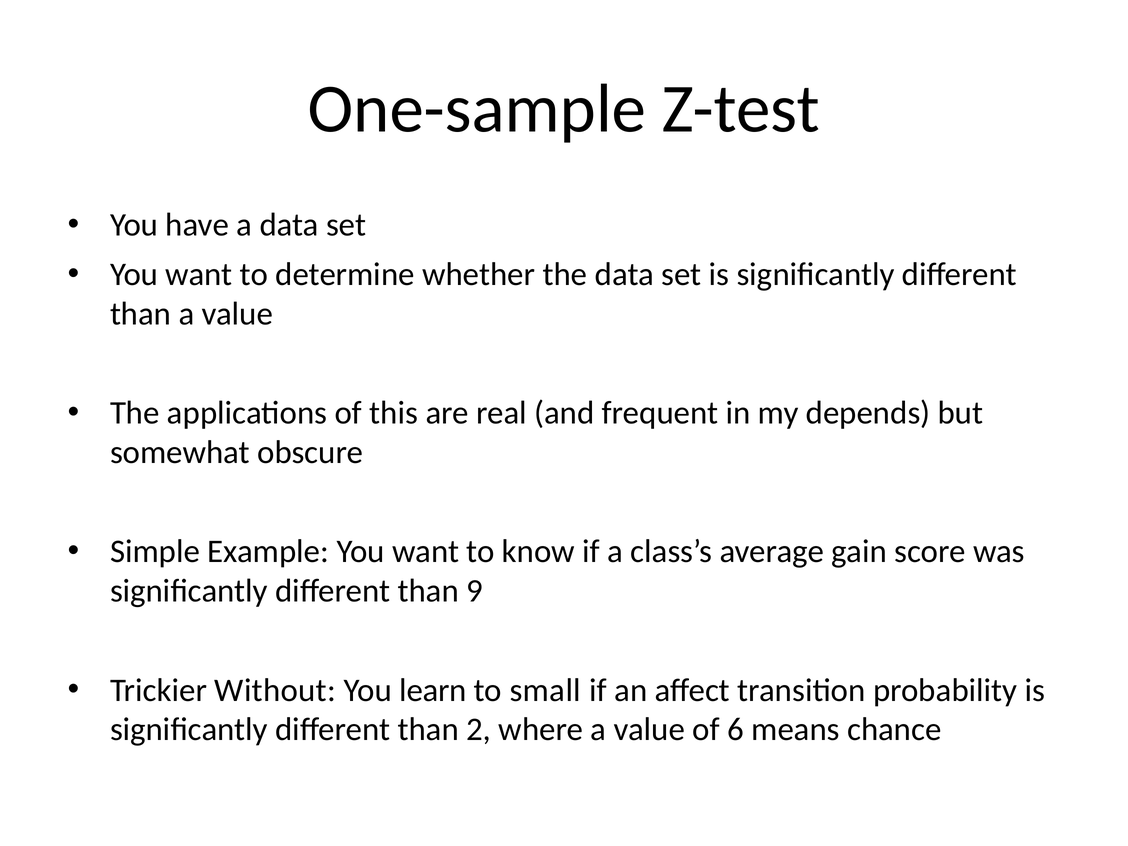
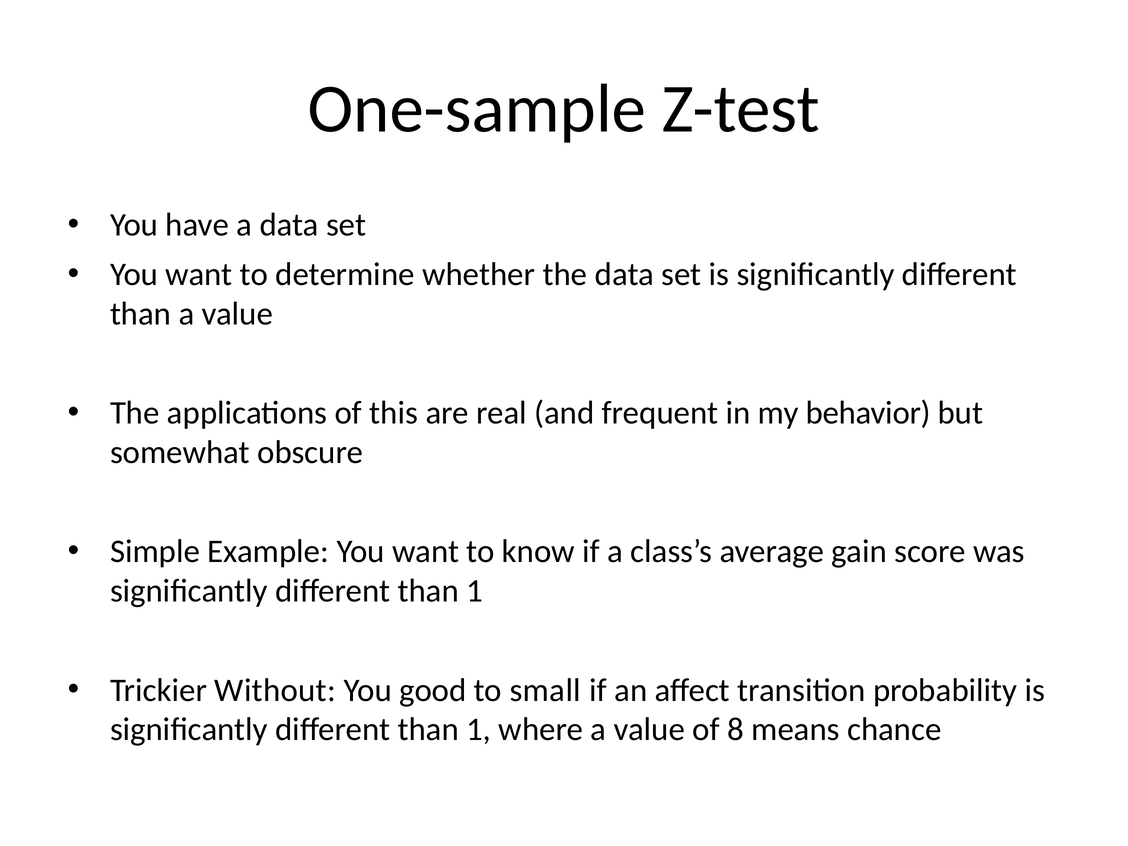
depends: depends -> behavior (868, 413)
9: 9 -> 1 (475, 591)
learn: learn -> good (433, 690)
2: 2 -> 1 (479, 730)
6: 6 -> 8 (736, 730)
